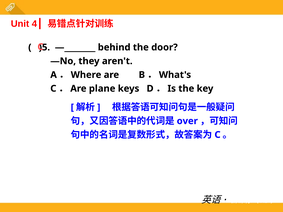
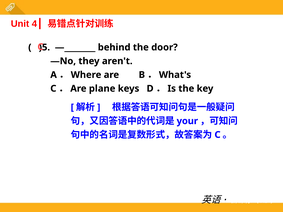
over: over -> your (187, 121)
